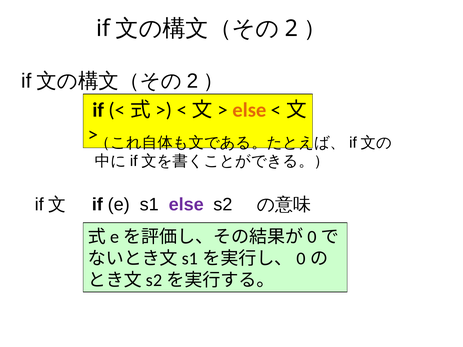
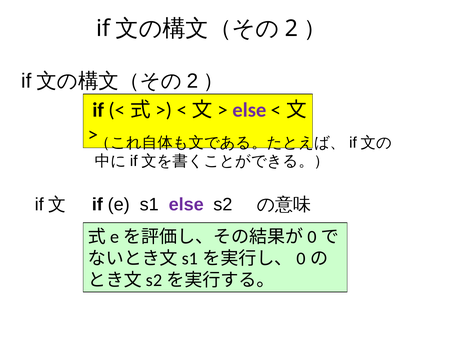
else colour: orange -> purple (249, 110)
